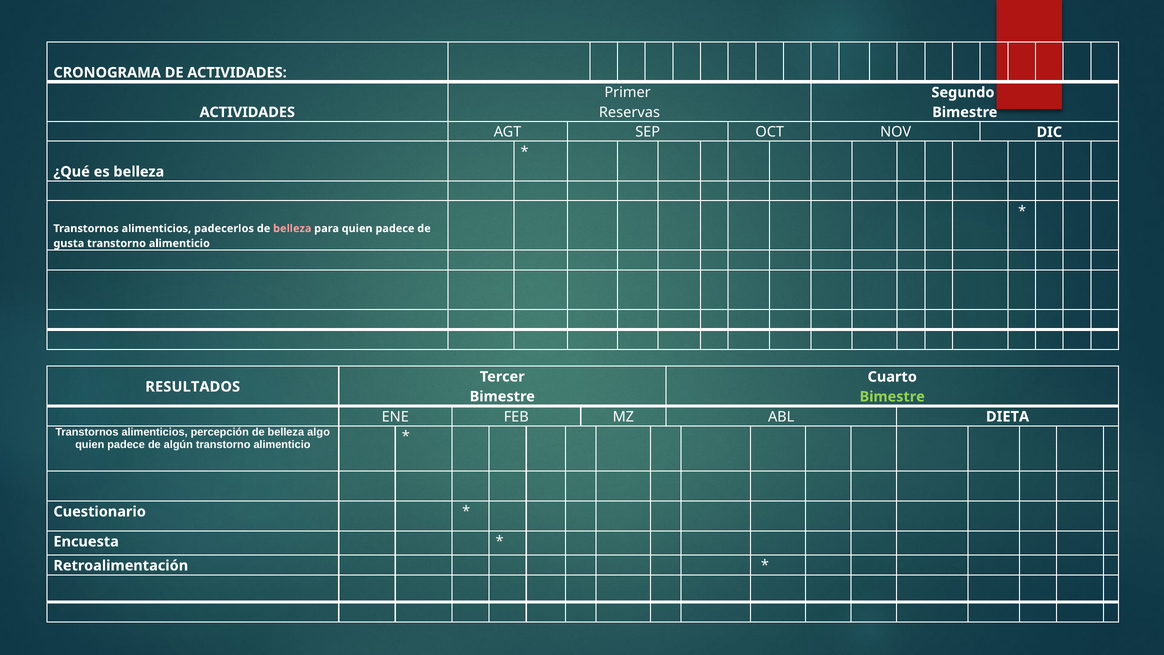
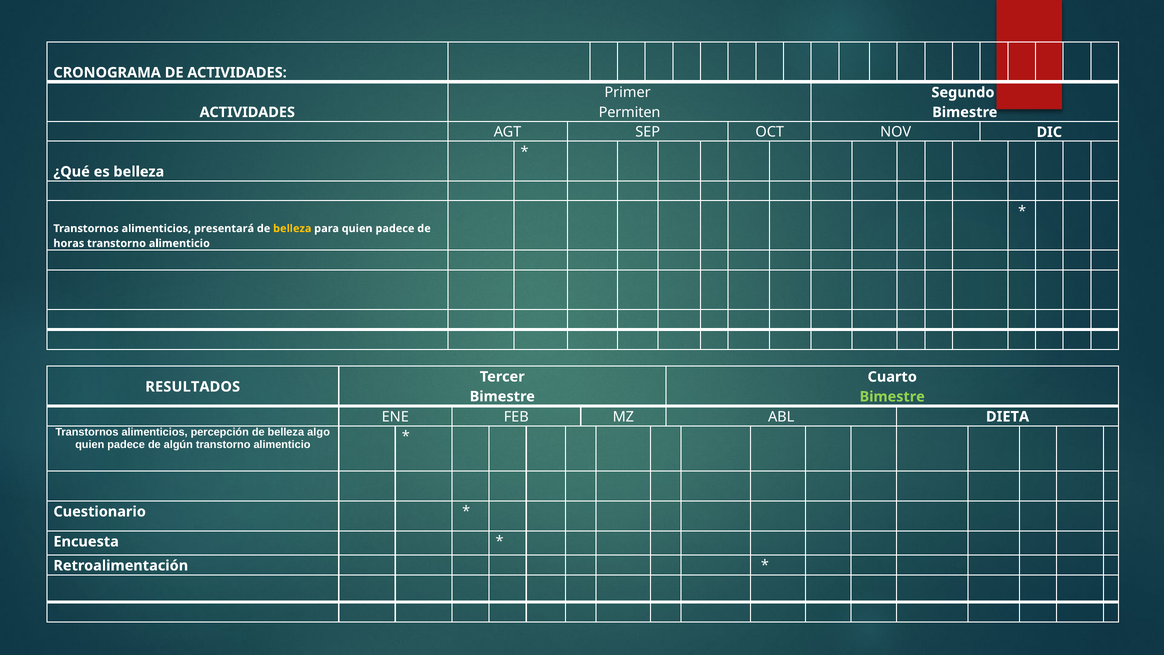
Reservas: Reservas -> Permiten (630, 112)
padecerlos: padecerlos -> presentará (224, 228)
belleza colour: pink -> yellow (292, 228)
gusta: gusta -> horas (69, 243)
